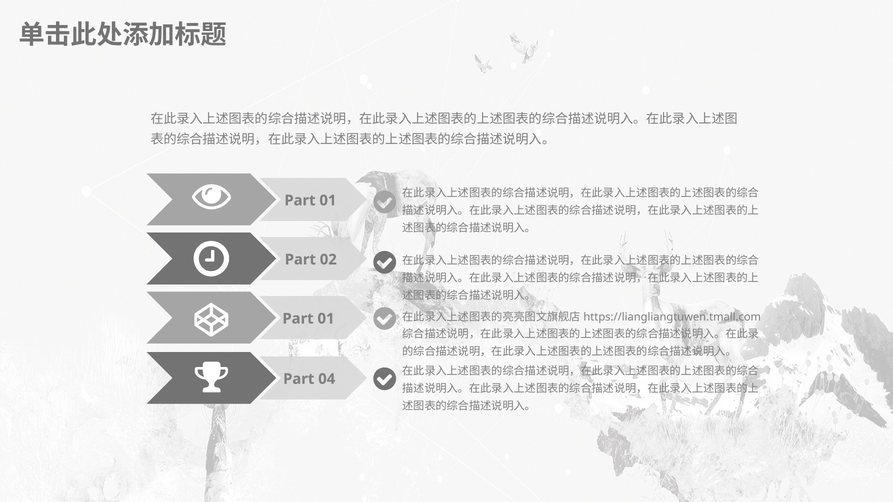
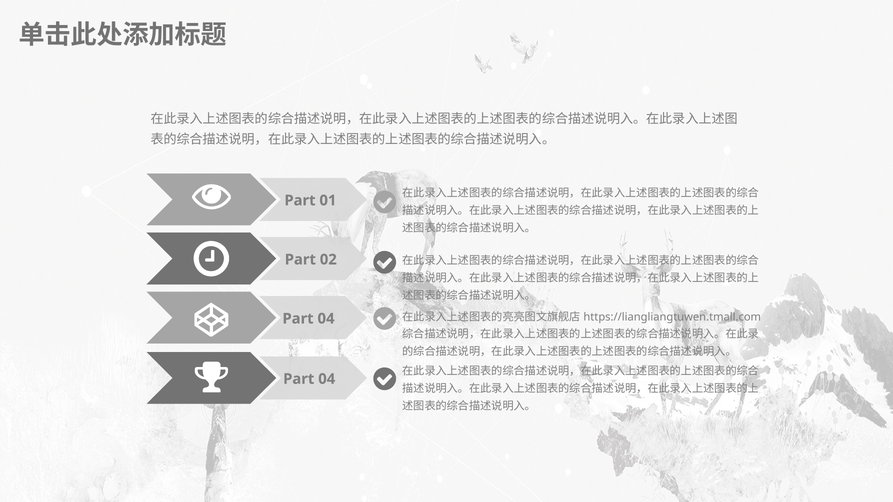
01: 01 -> 04 (326, 319)
